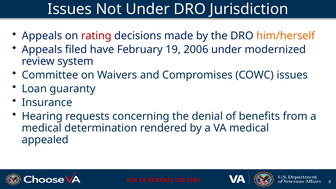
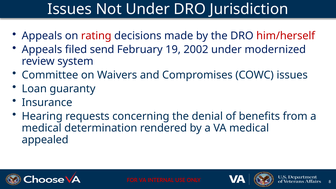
him/herself colour: orange -> red (286, 36)
have: have -> send (102, 50)
2006: 2006 -> 2002 (196, 50)
